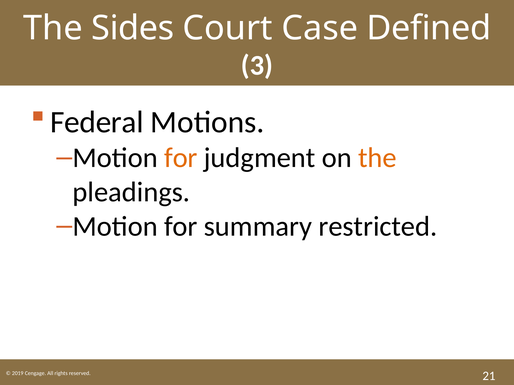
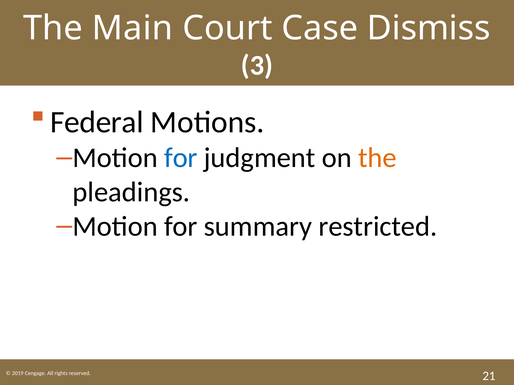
Sides: Sides -> Main (132, 28)
Defined: Defined -> Dismiss (429, 28)
for colour: orange -> blue (181, 158)
